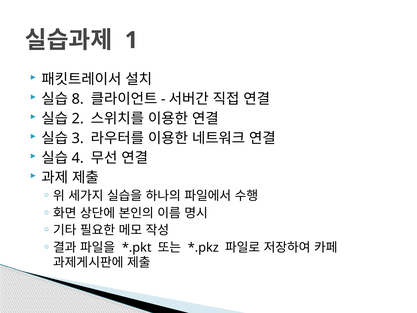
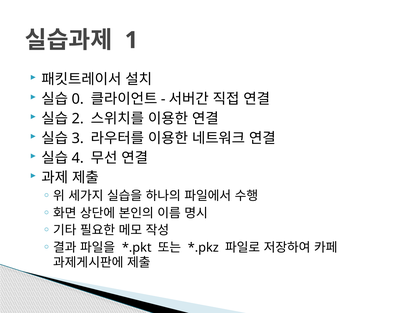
8: 8 -> 0 (78, 99)
